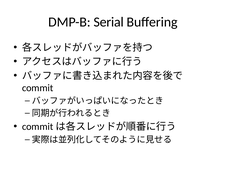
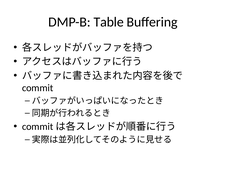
Serial: Serial -> Table (109, 22)
